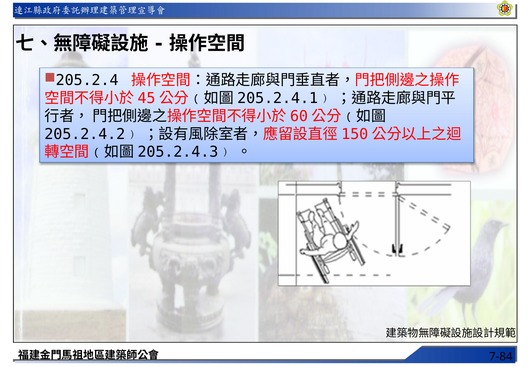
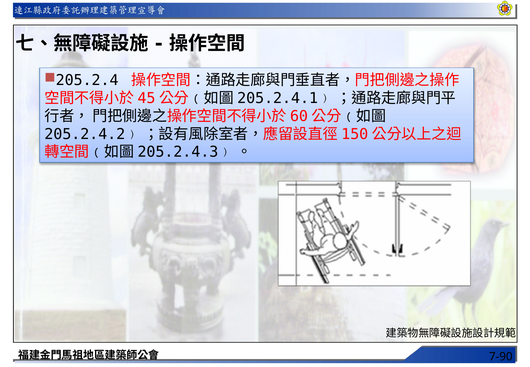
7-84: 7-84 -> 7-90 (501, 357)
